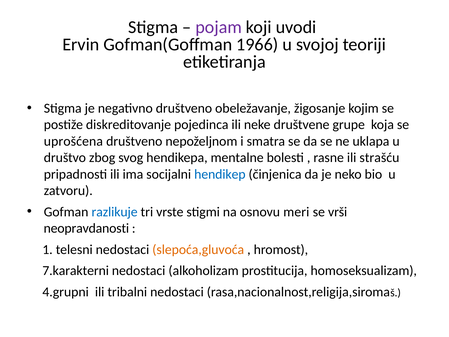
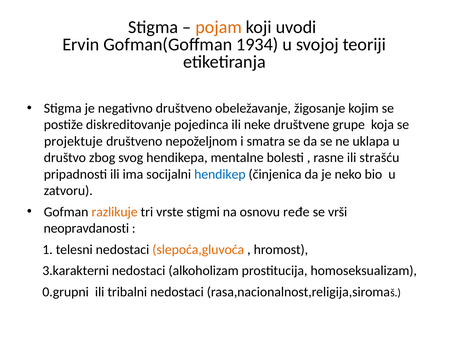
pojam colour: purple -> orange (219, 27)
1966: 1966 -> 1934 (257, 44)
uprošćena: uprošćena -> projektuje (73, 141)
razlikuje colour: blue -> orange (115, 212)
meri: meri -> ređe (296, 212)
7.karakterni: 7.karakterni -> 3.karakterni (76, 271)
4.grupni: 4.grupni -> 0.grupni (66, 292)
